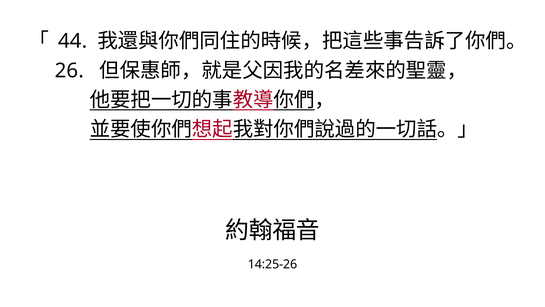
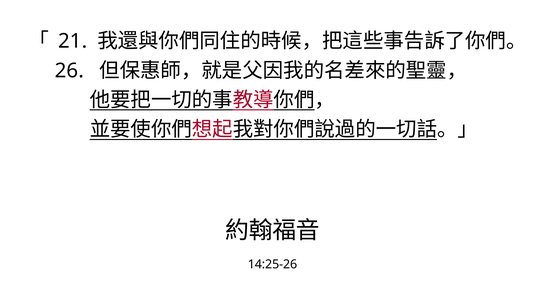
44: 44 -> 21 (73, 41)
